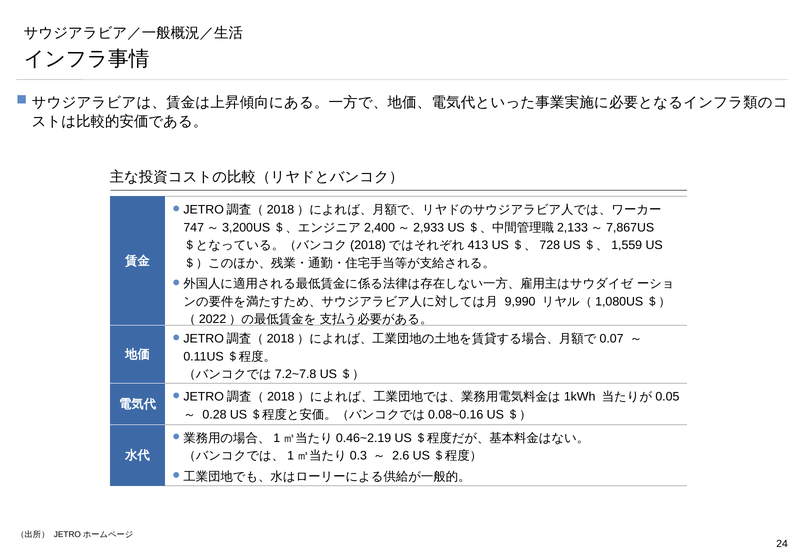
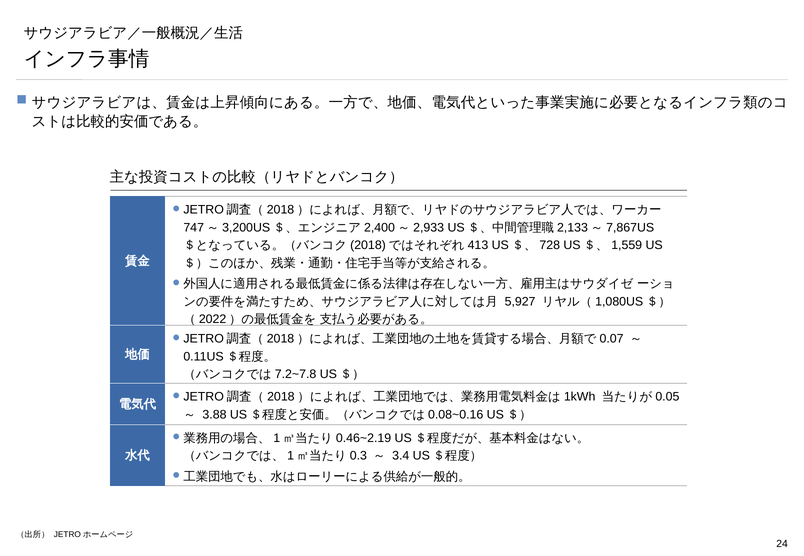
9,990: 9,990 -> 5,927 (520, 302)
0.28: 0.28 -> 3.88 (214, 415)
2.6: 2.6 -> 3.4 (401, 456)
